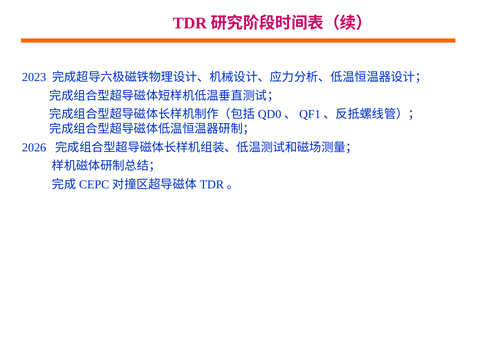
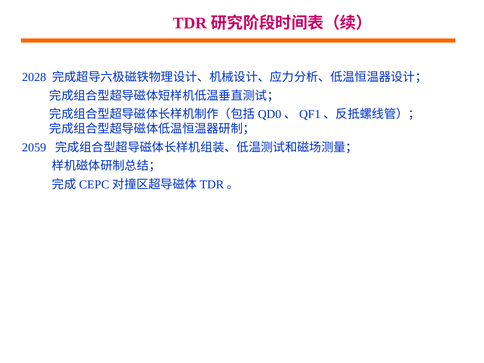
2023: 2023 -> 2028 (34, 77)
2026: 2026 -> 2059 (34, 147)
